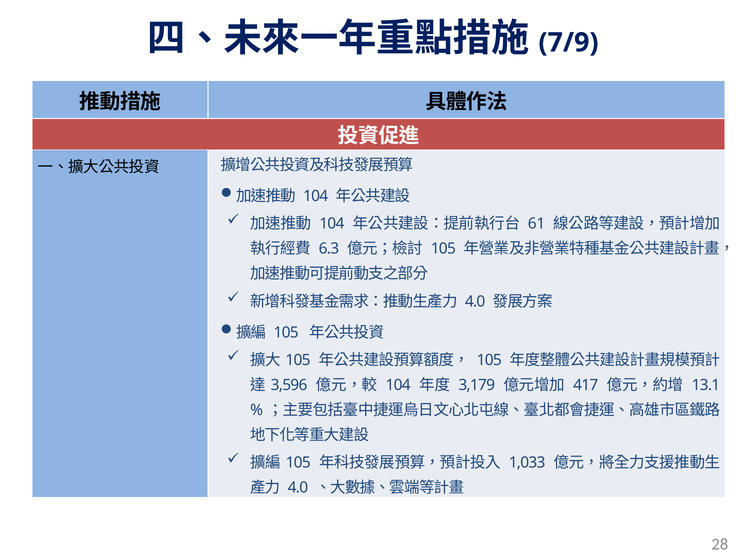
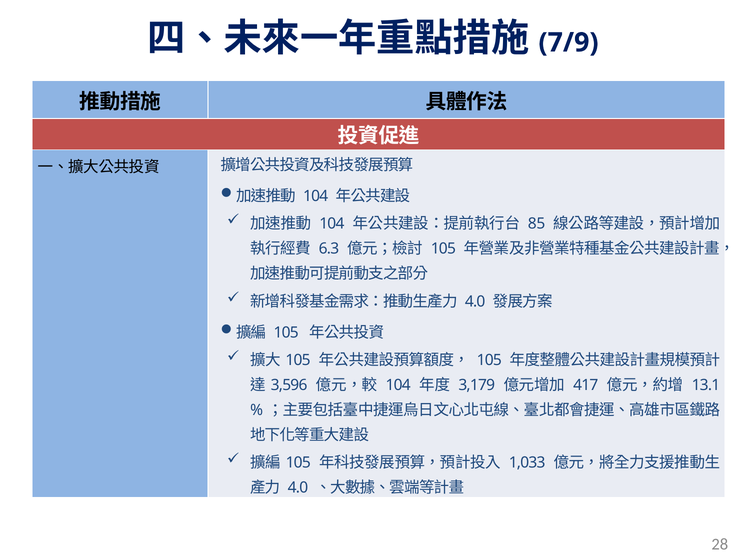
61: 61 -> 85 (537, 224)
